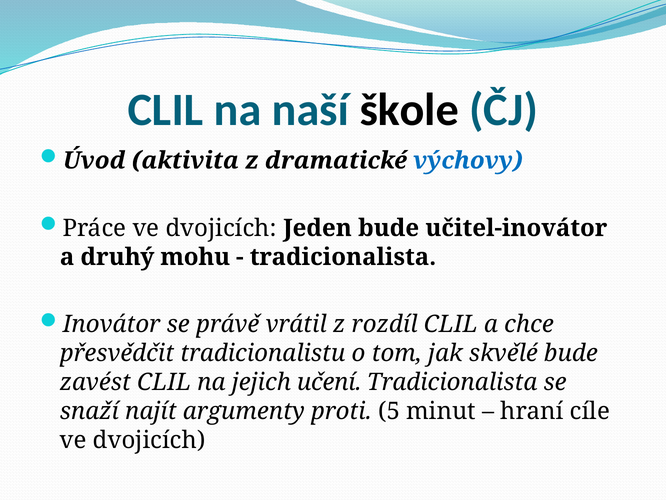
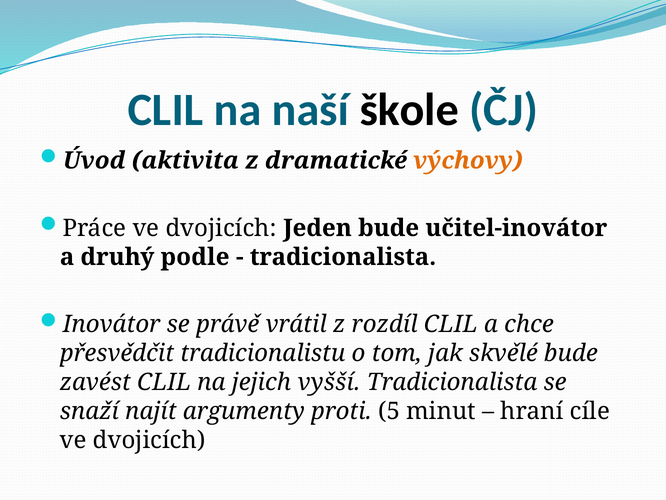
výchovy colour: blue -> orange (468, 160)
mohu: mohu -> podle (195, 257)
učení: učení -> vyšší (329, 382)
